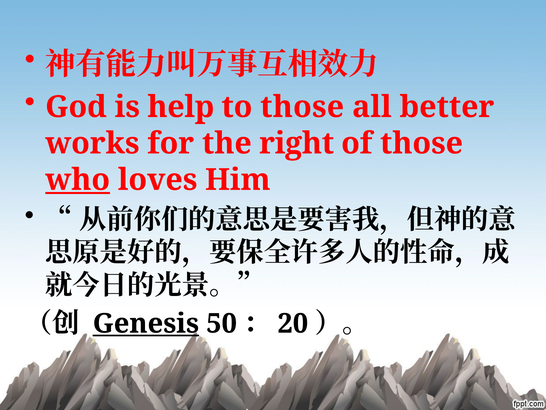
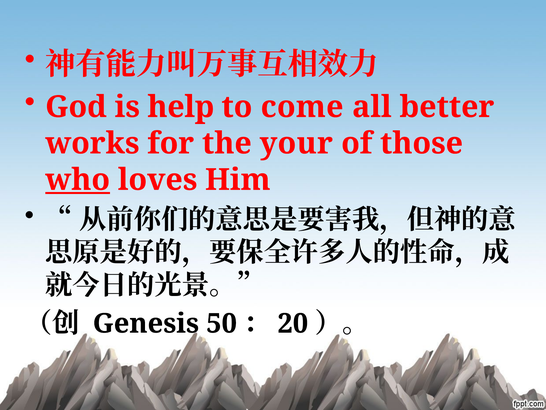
to those: those -> come (302, 107)
right: right -> your (296, 143)
Genesis underline: present -> none (146, 323)
